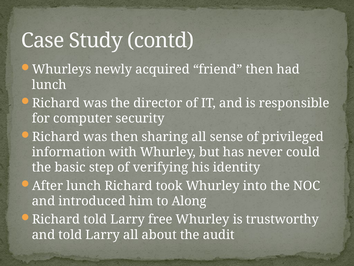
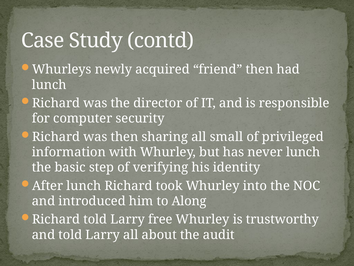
sense: sense -> small (226, 137)
never could: could -> lunch (303, 152)
